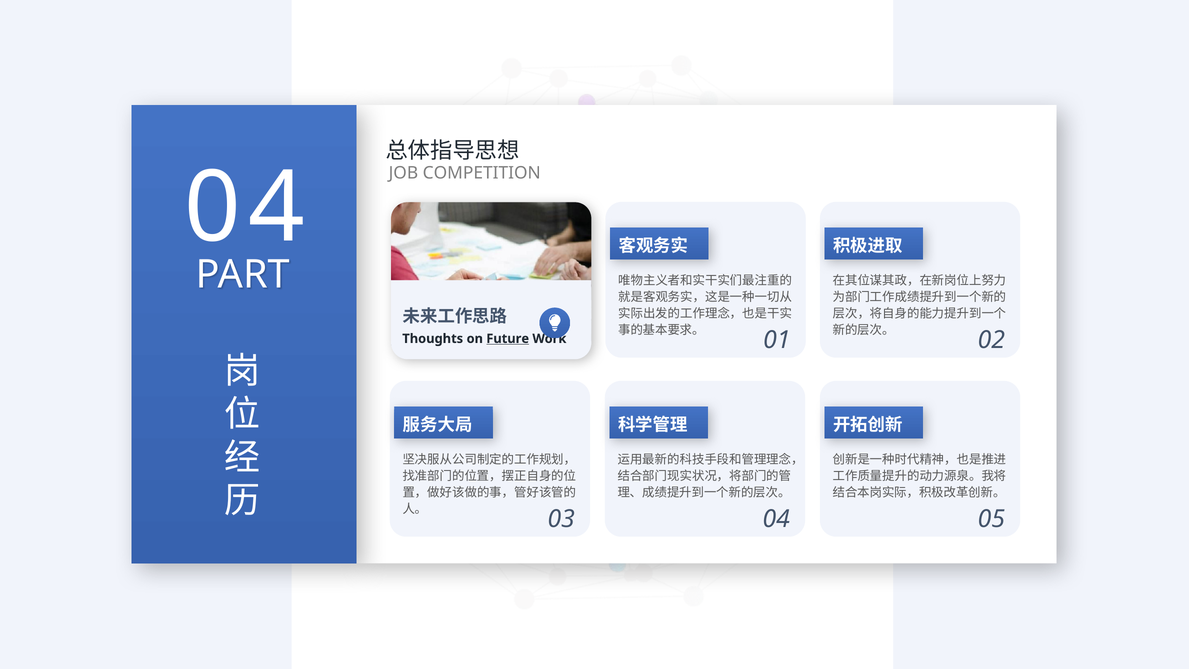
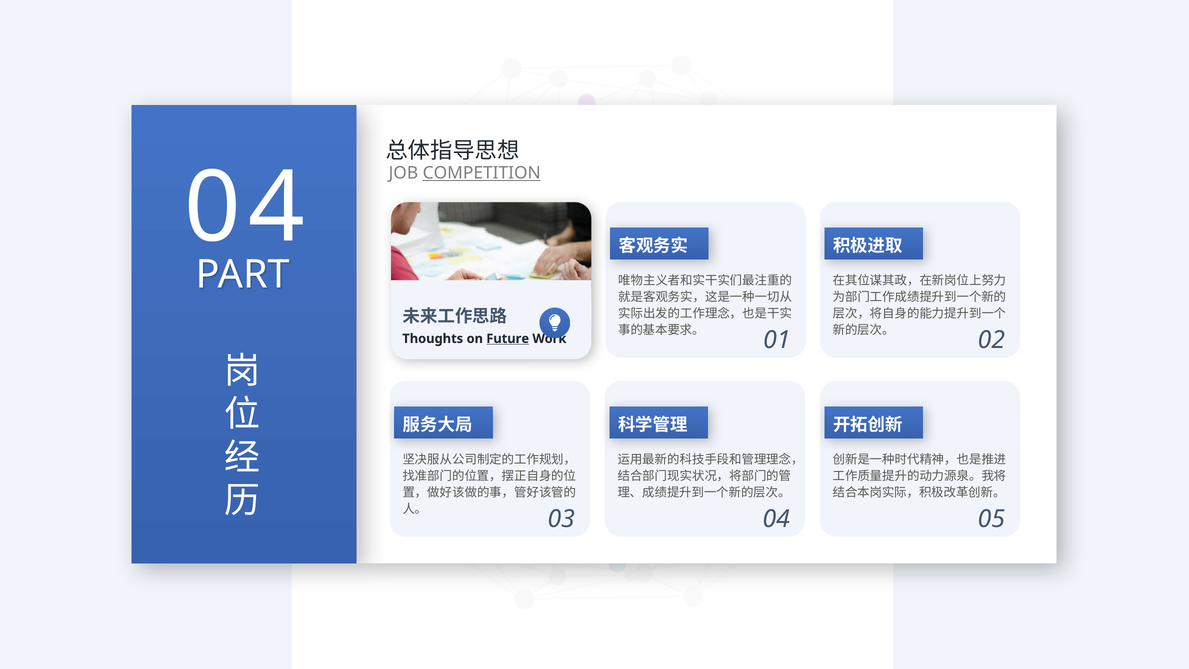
COMPETITION underline: none -> present (482, 173)
